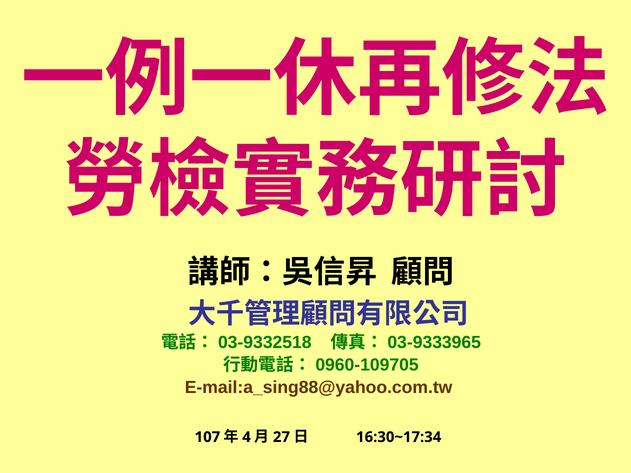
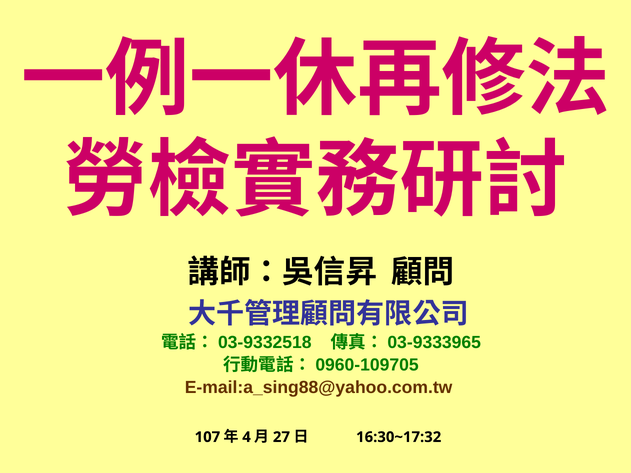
16:30~17:34: 16:30~17:34 -> 16:30~17:32 (399, 437)
